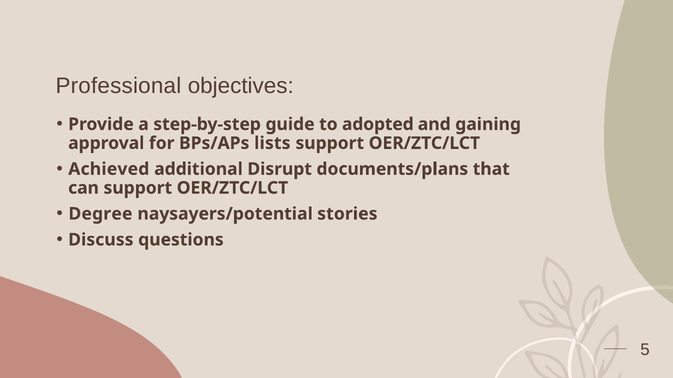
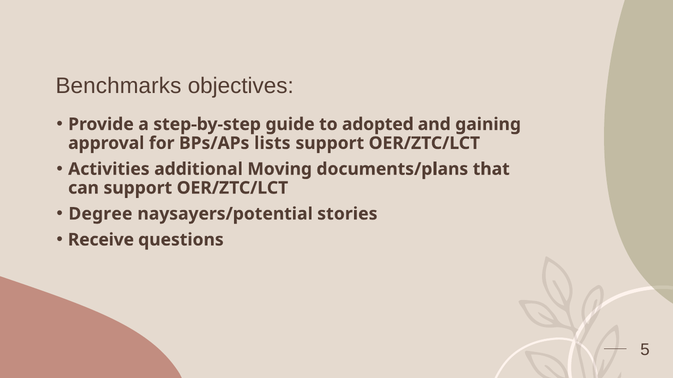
Professional: Professional -> Benchmarks (118, 86)
Achieved: Achieved -> Activities (109, 169)
Disrupt: Disrupt -> Moving (280, 169)
Discuss: Discuss -> Receive (101, 240)
